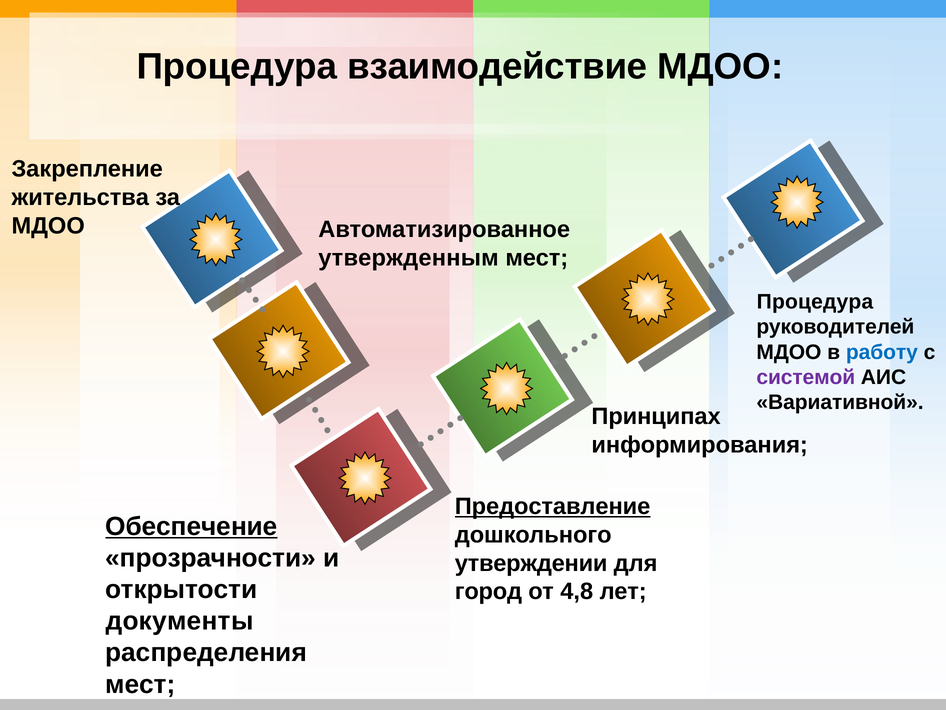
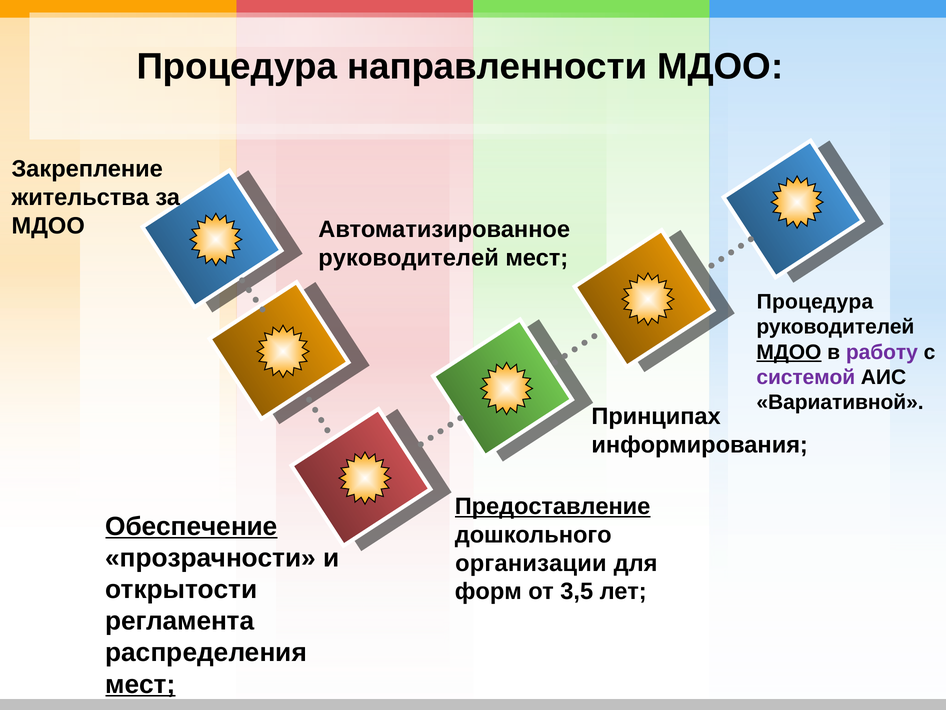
взаимодействие: взаимодействие -> направленности (497, 67)
утвержденным: утвержденным -> руководителей (409, 258)
МДОО underline: none -> present (789, 352)
работу colour: blue -> purple (882, 352)
утверждении: утверждении -> организации (531, 563)
город: город -> форм (488, 591)
4,8: 4,8 -> 3,5 (577, 591)
документы: документы -> регламента (180, 621)
мест underline: none -> present (140, 684)
